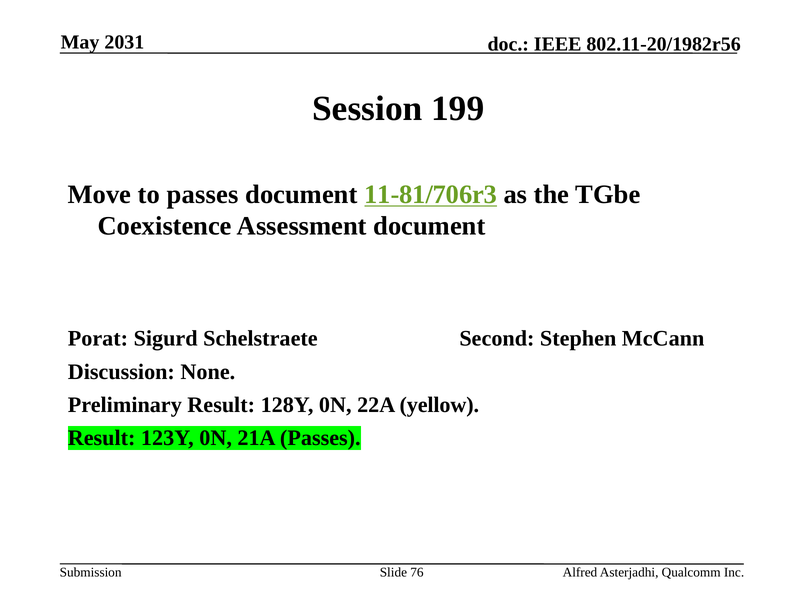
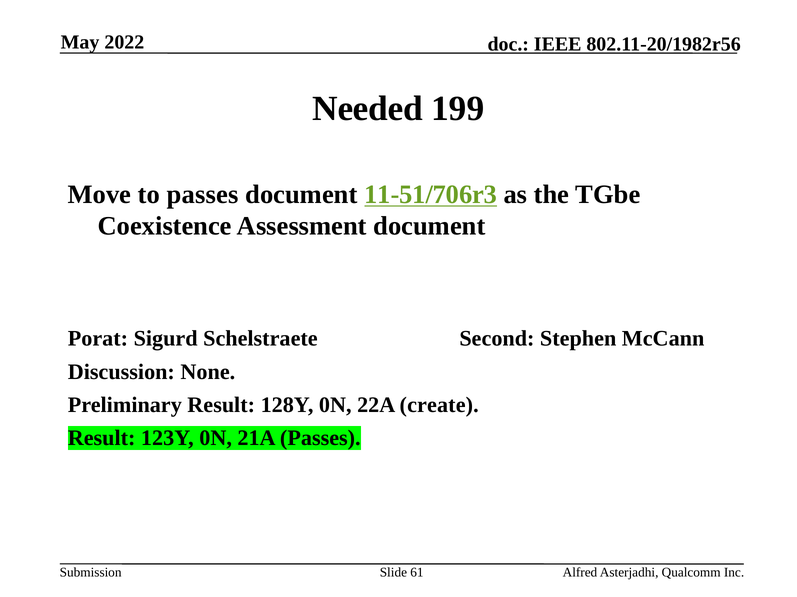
2031: 2031 -> 2022 (124, 42)
Session: Session -> Needed (368, 109)
11-81/706r3: 11-81/706r3 -> 11-51/706r3 (431, 194)
yellow: yellow -> create (439, 405)
76: 76 -> 61 (417, 573)
